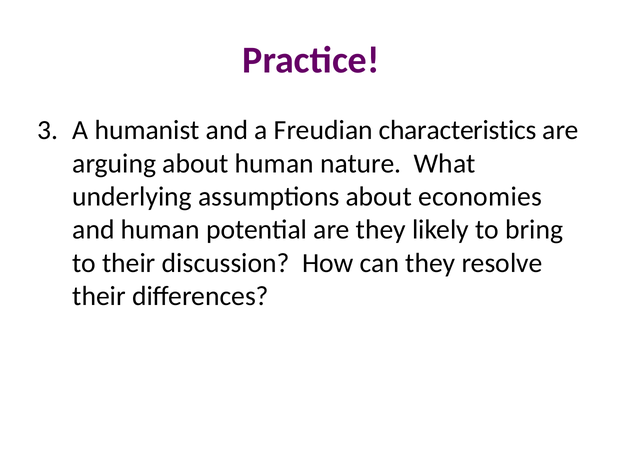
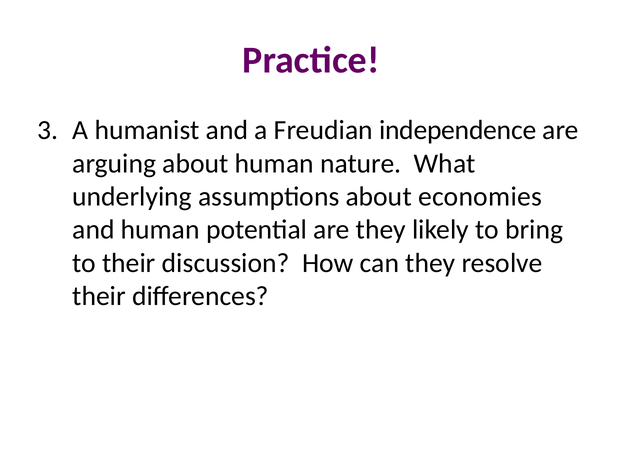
characteristics: characteristics -> independence (458, 131)
